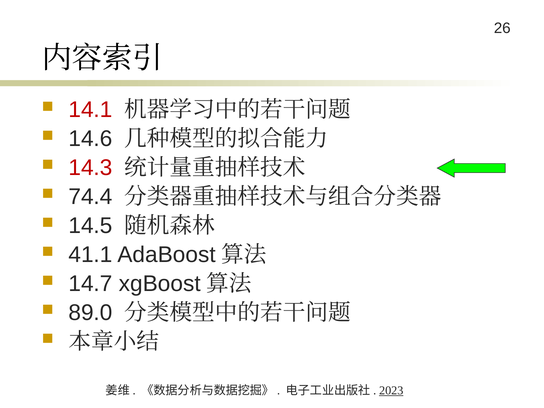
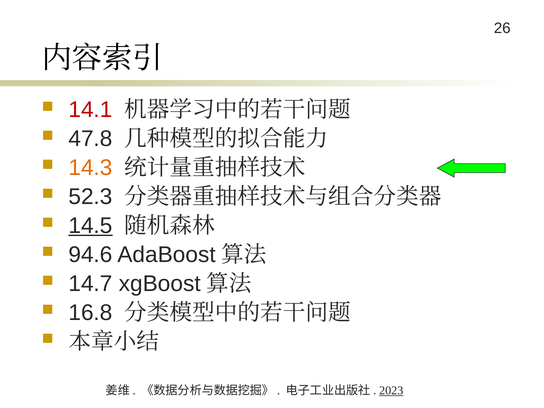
14.6: 14.6 -> 47.8 (90, 139)
14.3 colour: red -> orange (90, 168)
74.4: 74.4 -> 52.3 (90, 197)
14.5 underline: none -> present (90, 226)
41.1: 41.1 -> 94.6 (90, 255)
89.0: 89.0 -> 16.8 (90, 313)
